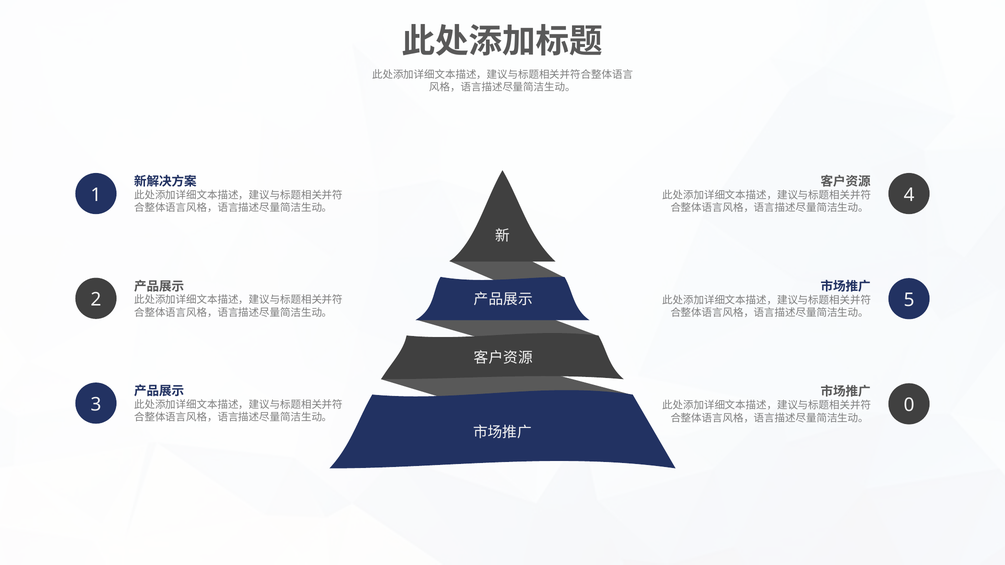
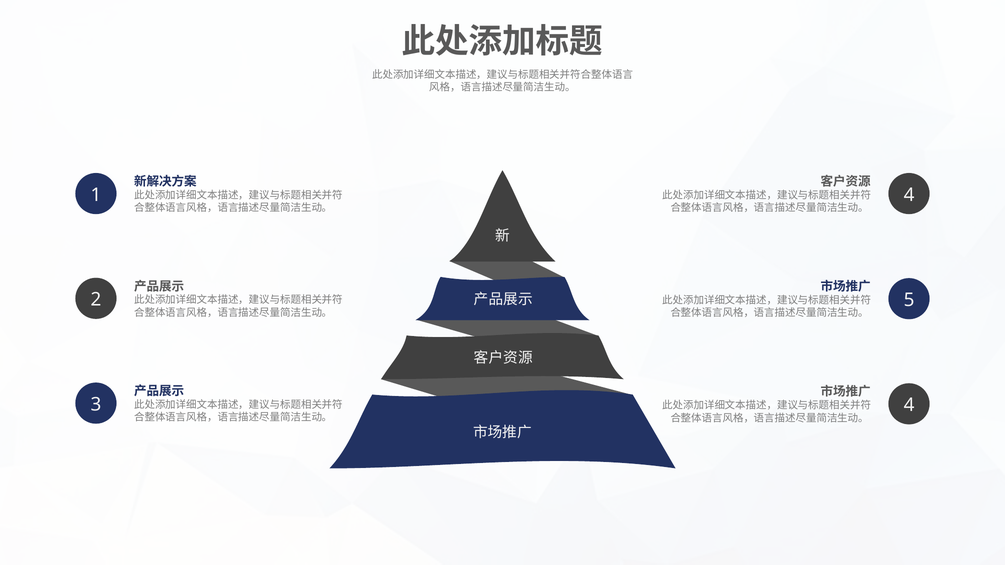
0: 0 -> 4 (909, 405)
